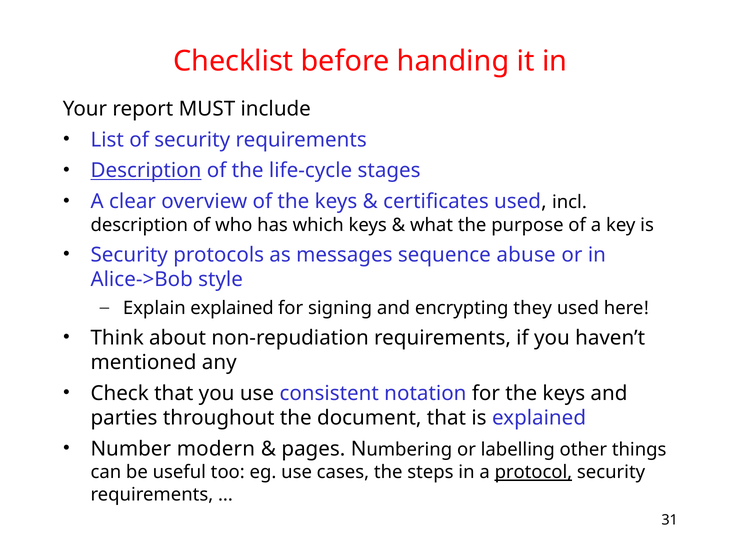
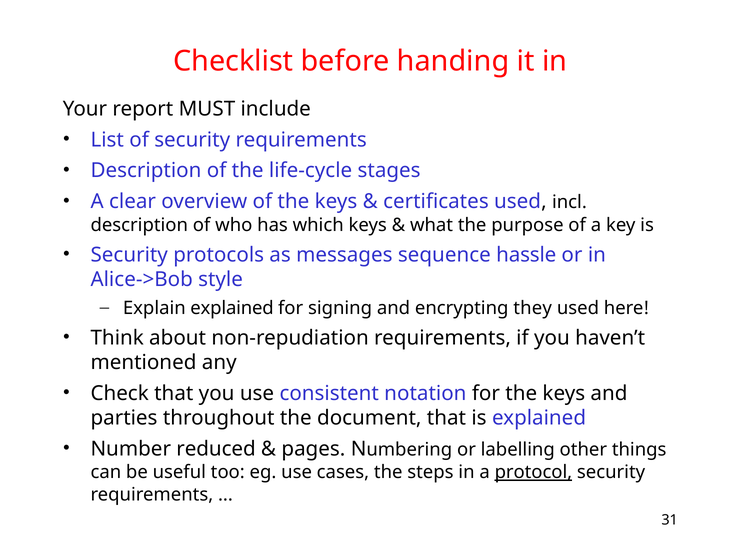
Description underline: present -> none (146, 171)
abuse: abuse -> hassle (526, 255)
modern: modern -> reduced (216, 449)
